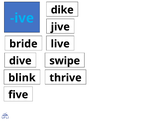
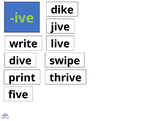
ive colour: light blue -> light green (22, 18)
bride: bride -> write (23, 44)
blink: blink -> print (22, 78)
